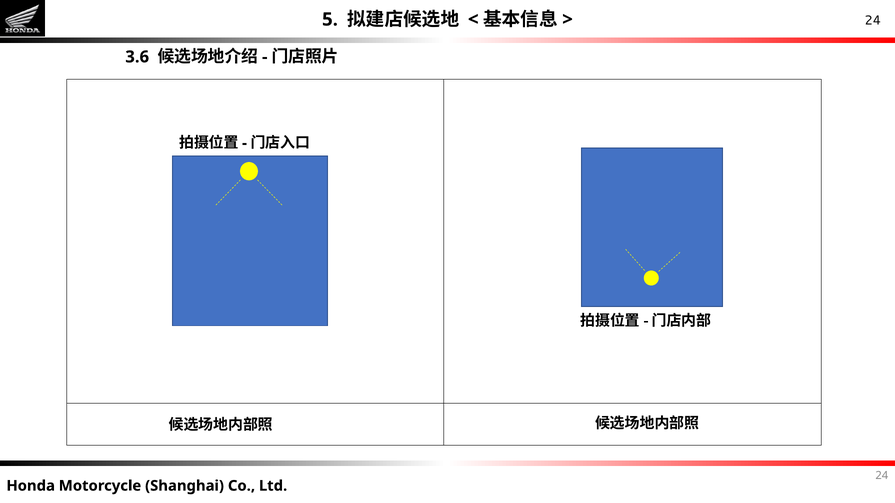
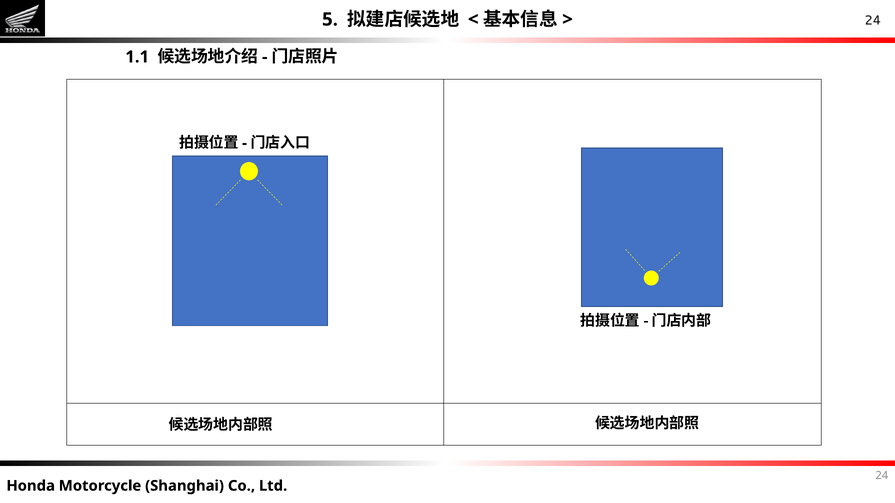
3.6: 3.6 -> 1.1 (137, 57)
